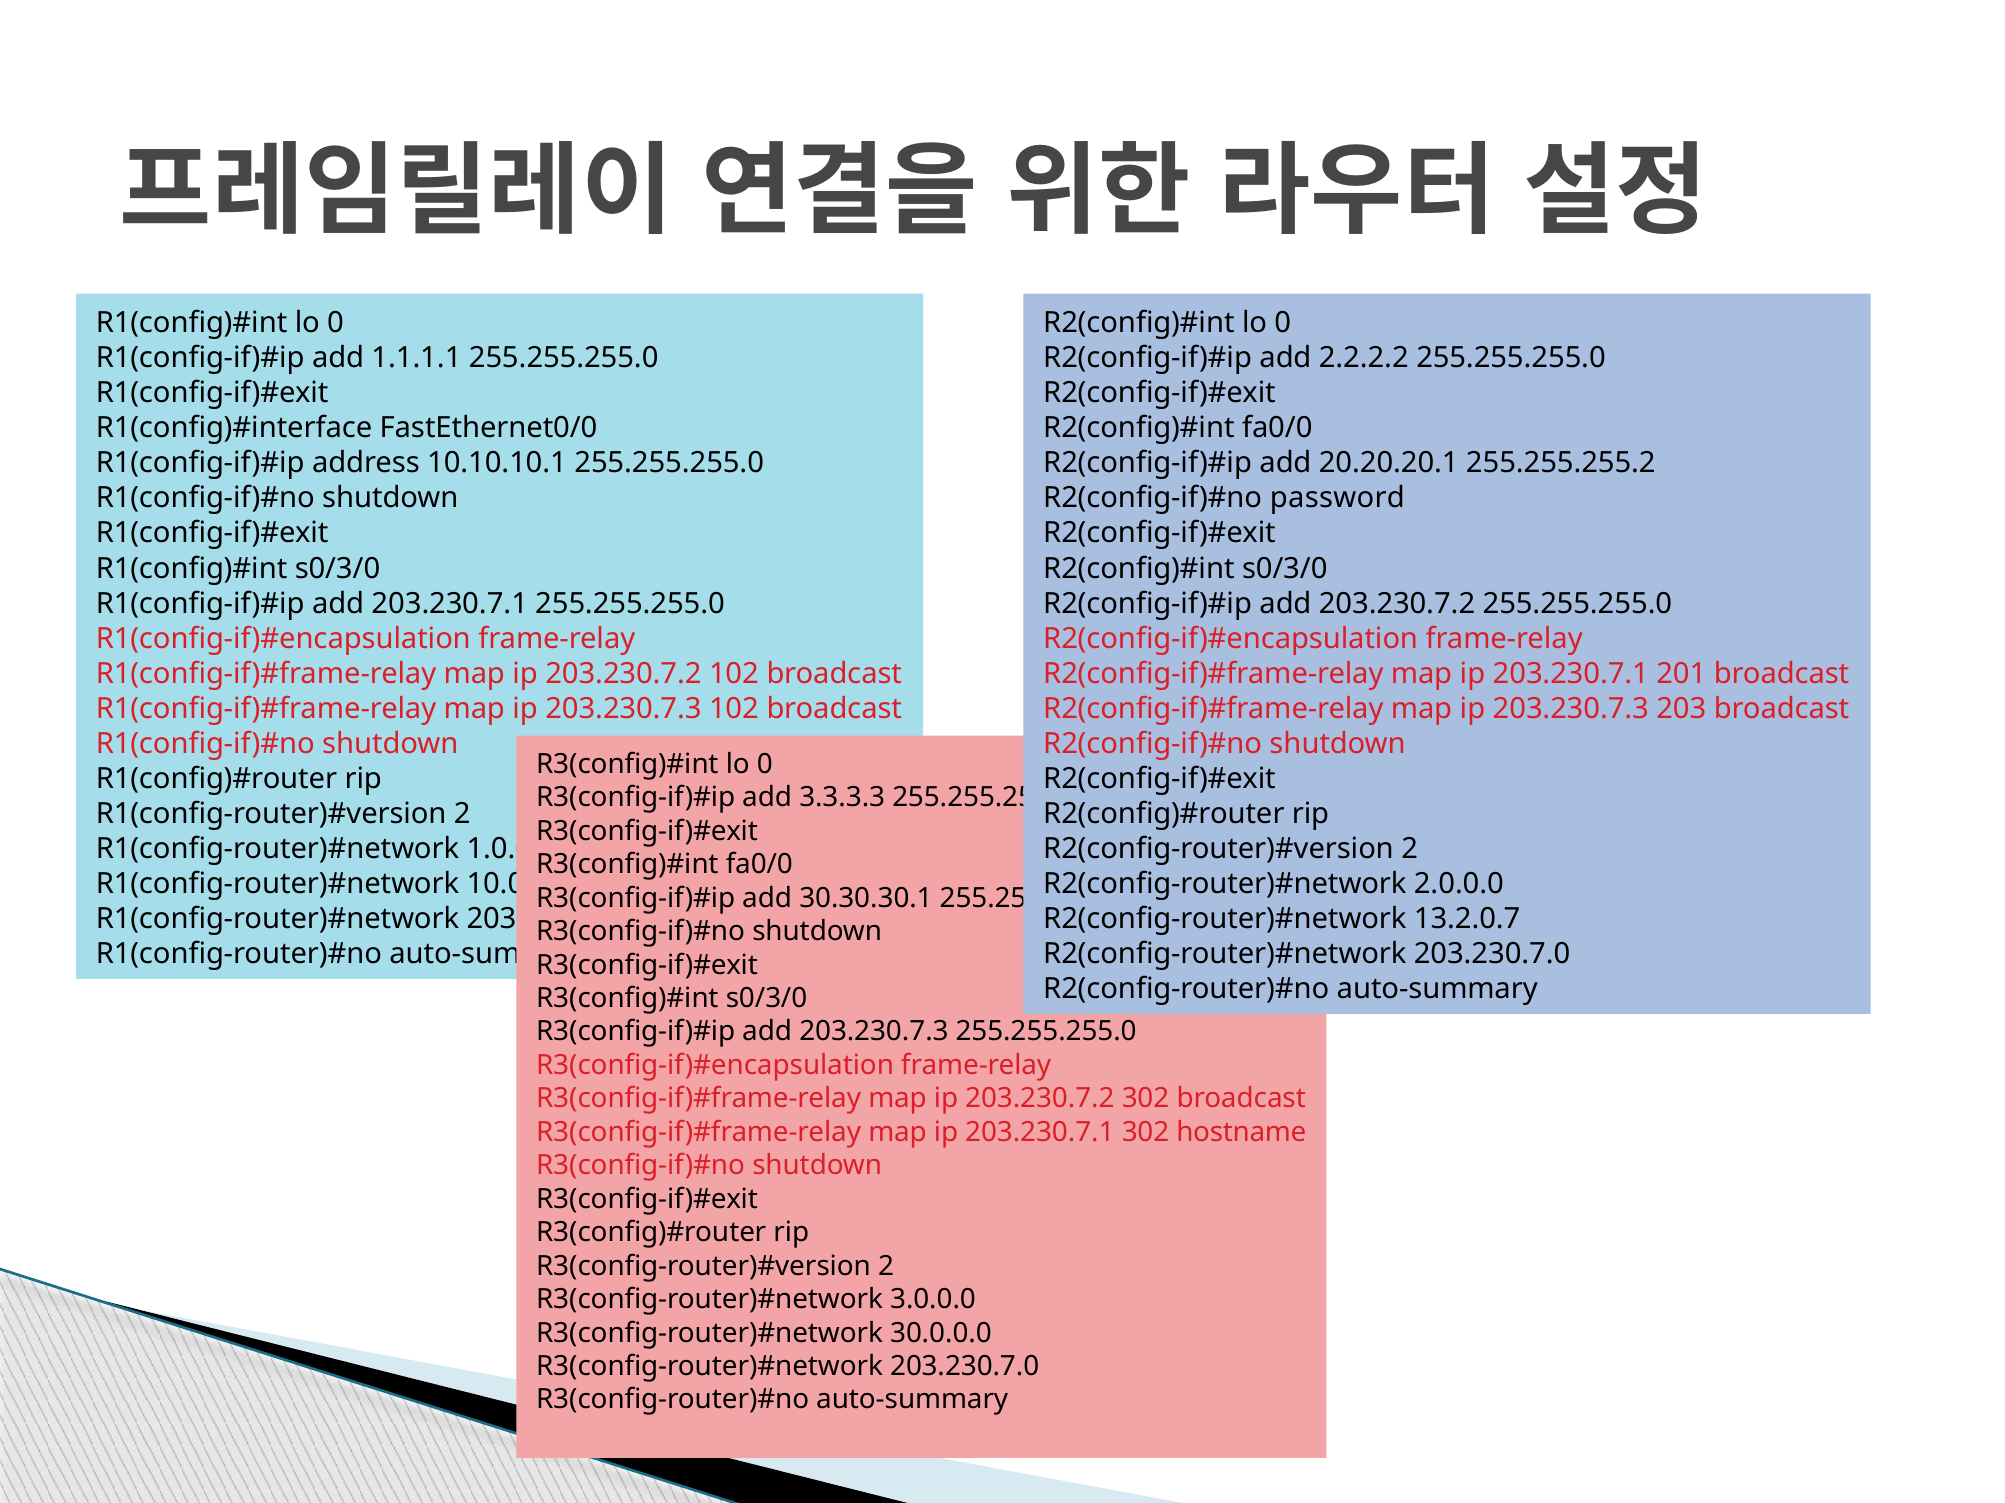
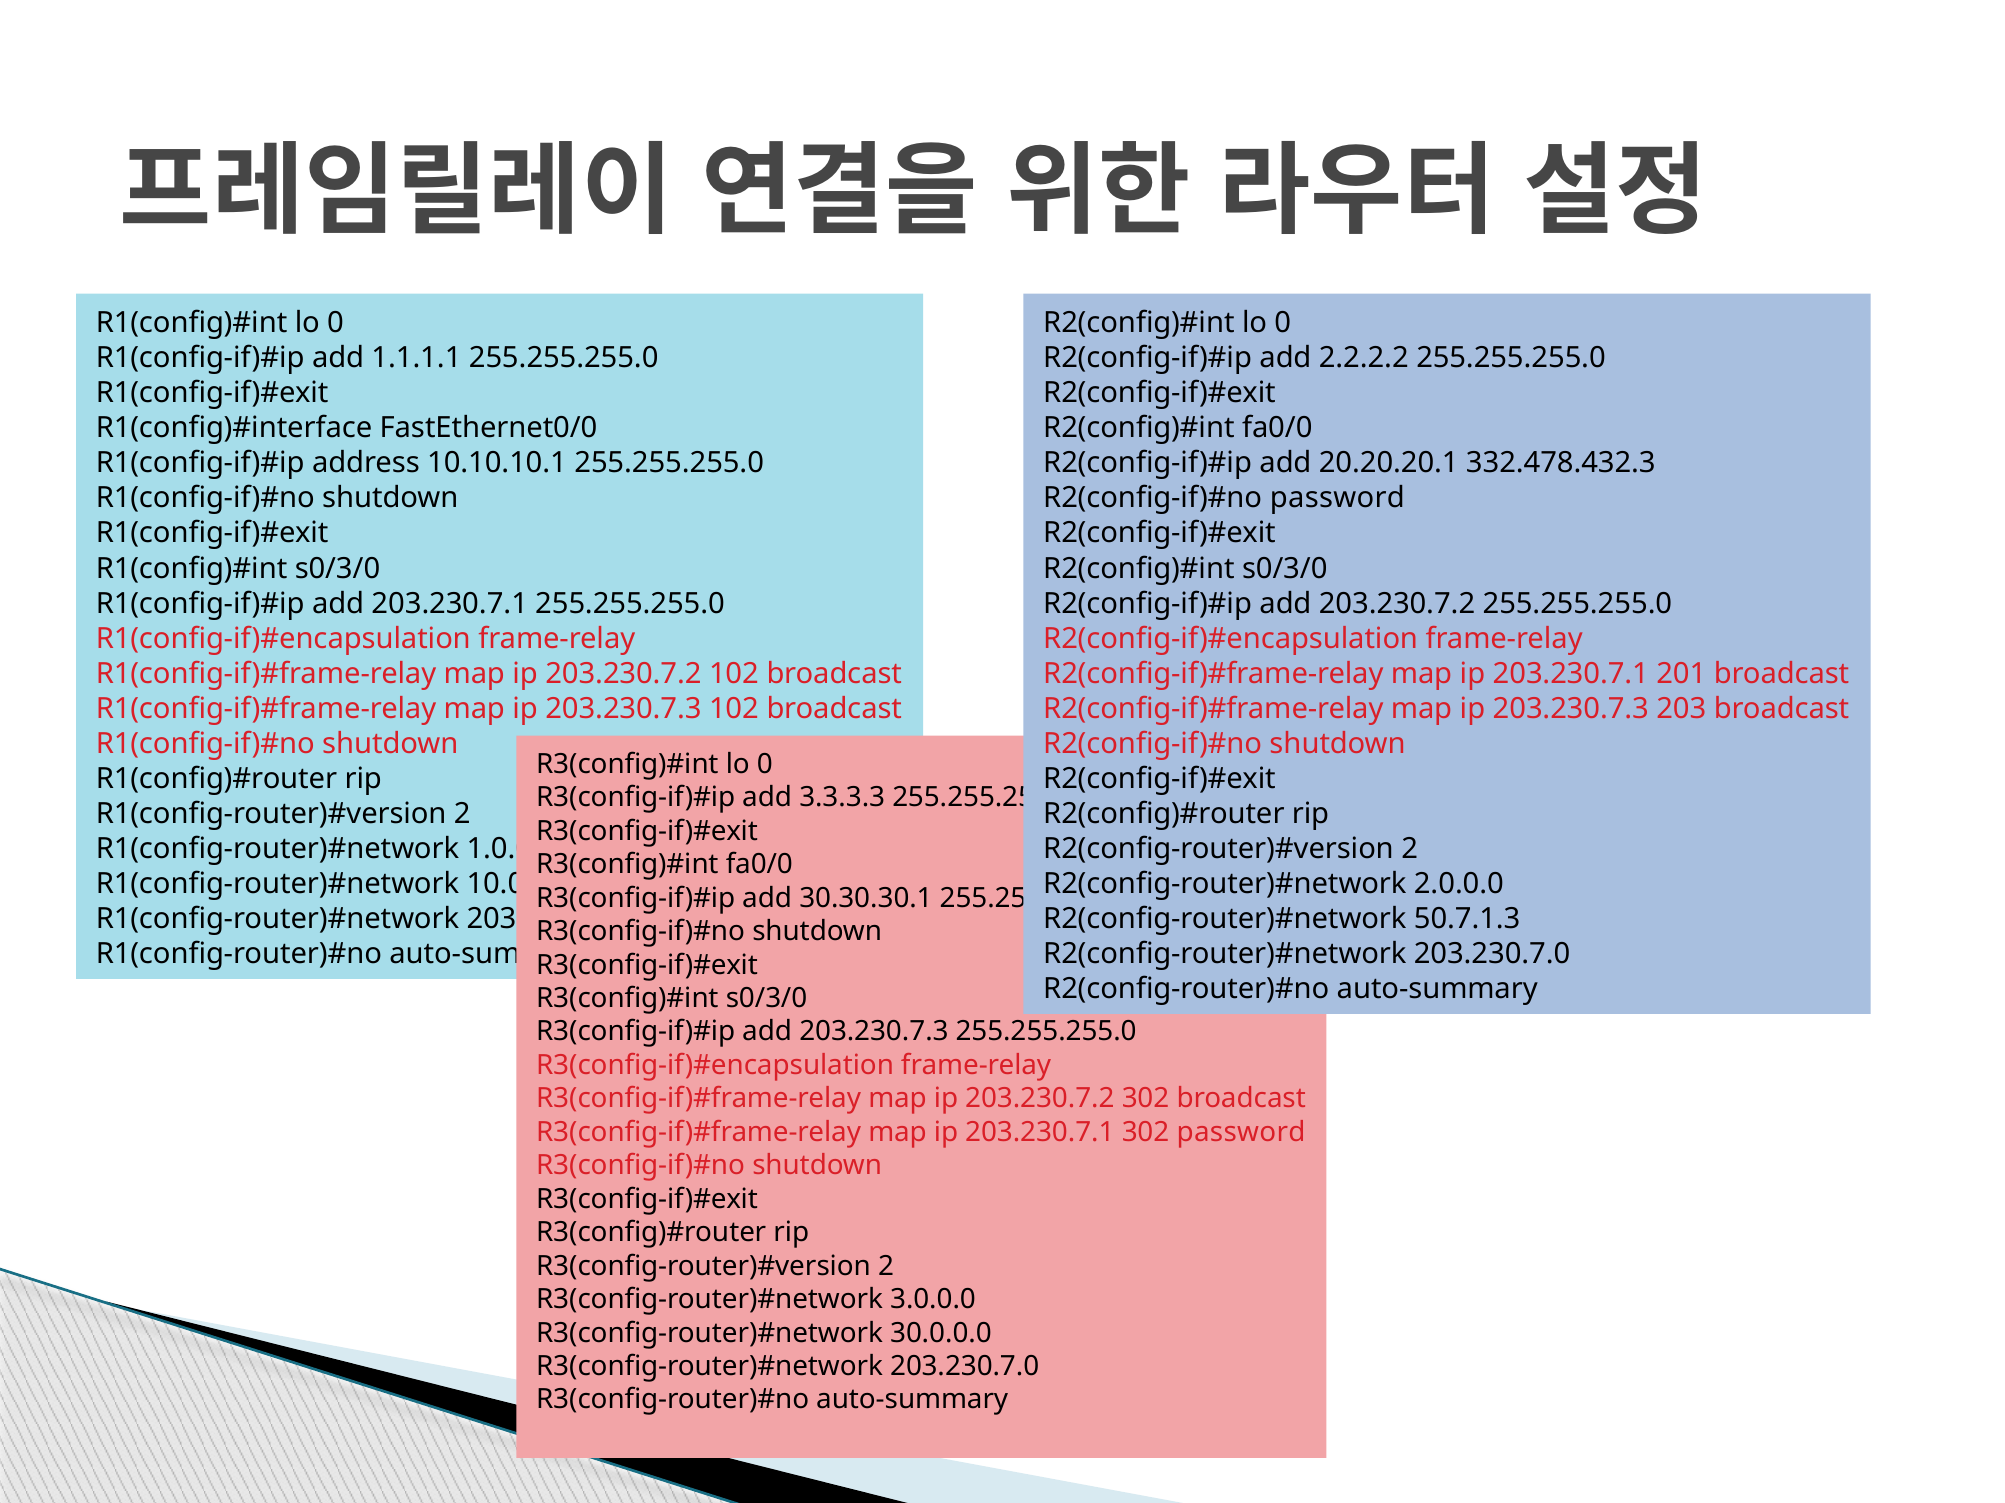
255.255.255.2: 255.255.255.2 -> 332.478.432.3 (1561, 464)
13.2.0.7: 13.2.0.7 -> 50.7.1.3 (1467, 919)
302 hostname: hostname -> password (1241, 1133)
